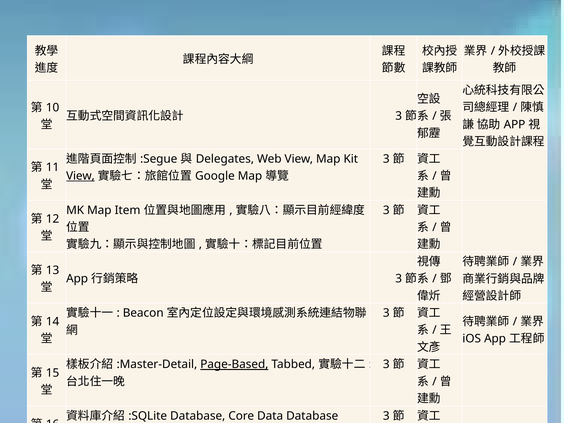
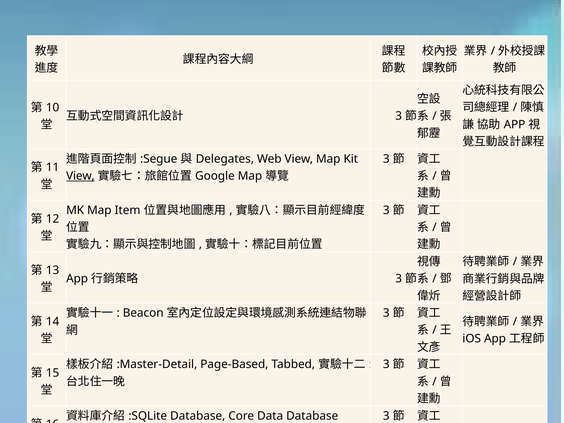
Page-Based underline: present -> none (234, 364)
